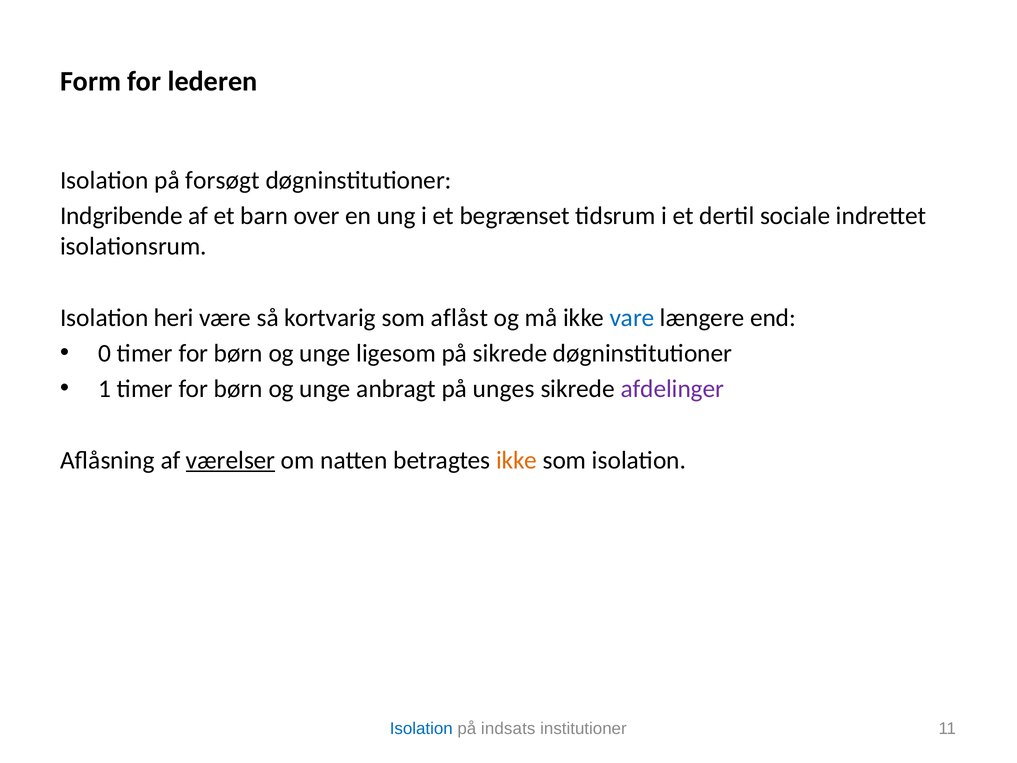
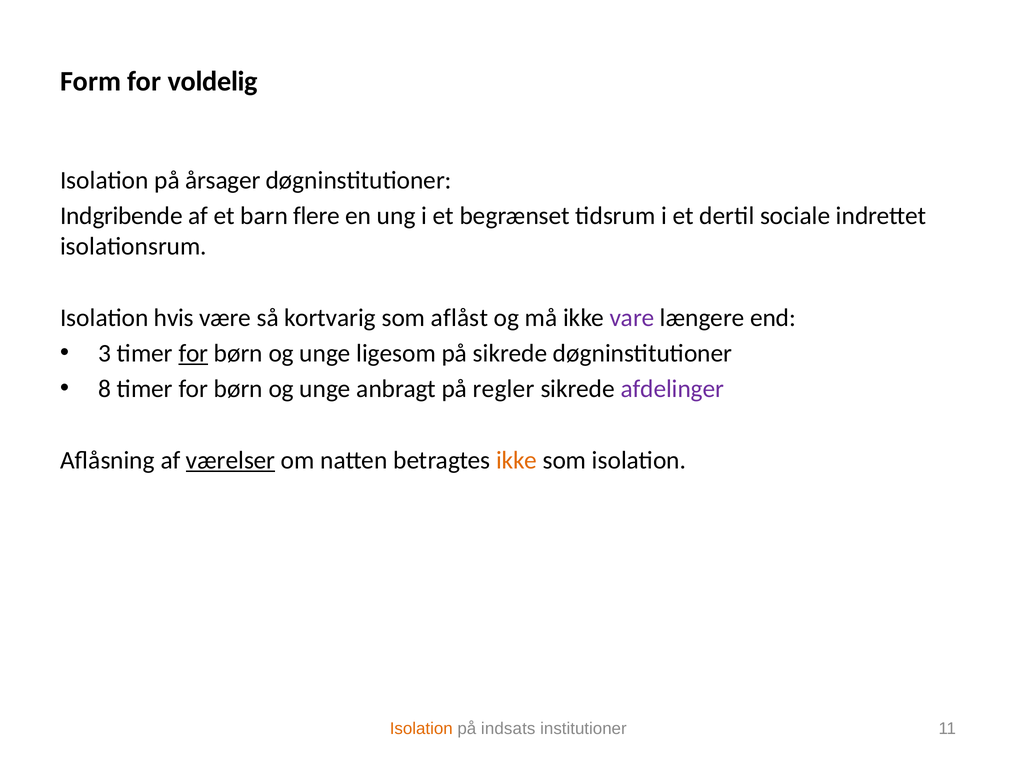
lederen: lederen -> voldelig (213, 82)
forsøgt: forsøgt -> årsager (223, 180)
over: over -> flere (317, 216)
heri: heri -> hvis (174, 318)
vare colour: blue -> purple (632, 318)
0: 0 -> 3 (105, 353)
for underline: none -> present (193, 353)
1: 1 -> 8 (105, 389)
unges: unges -> regler (504, 389)
Isolation colour: blue -> orange (421, 728)
